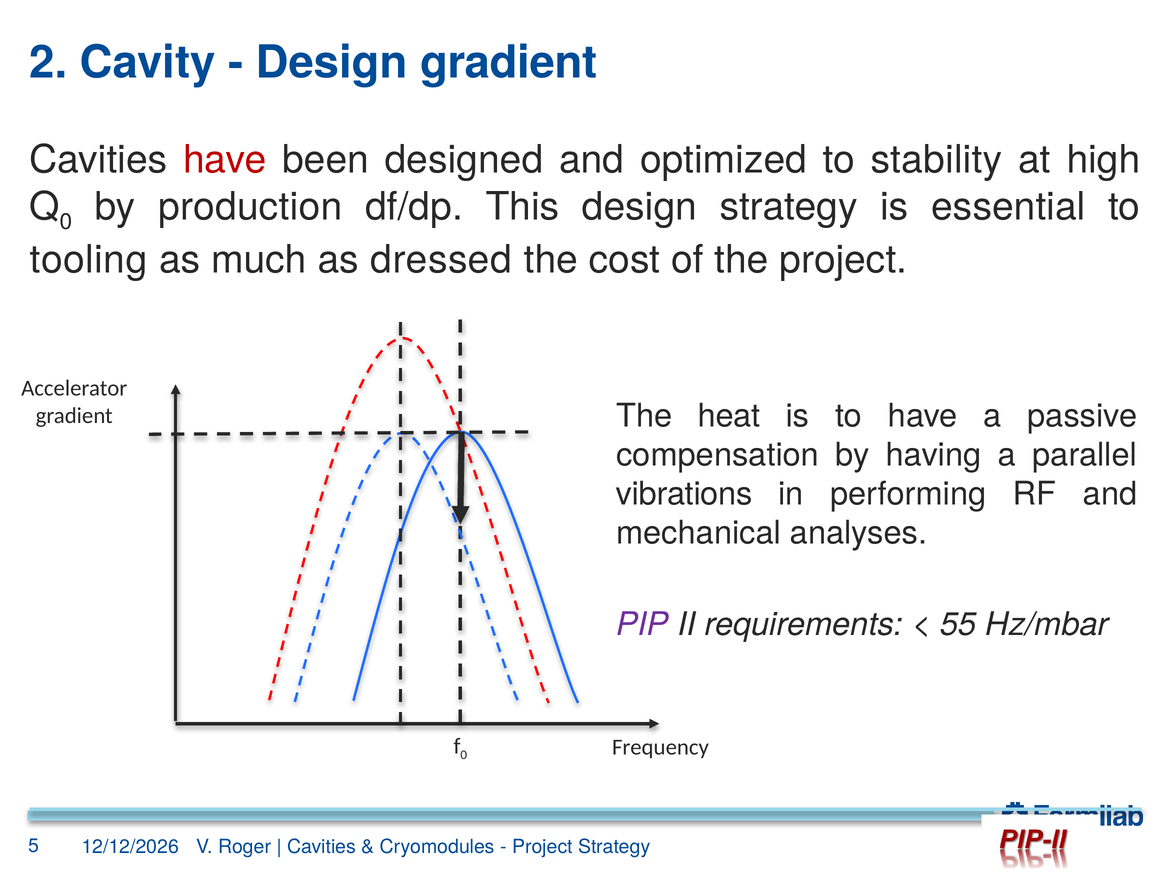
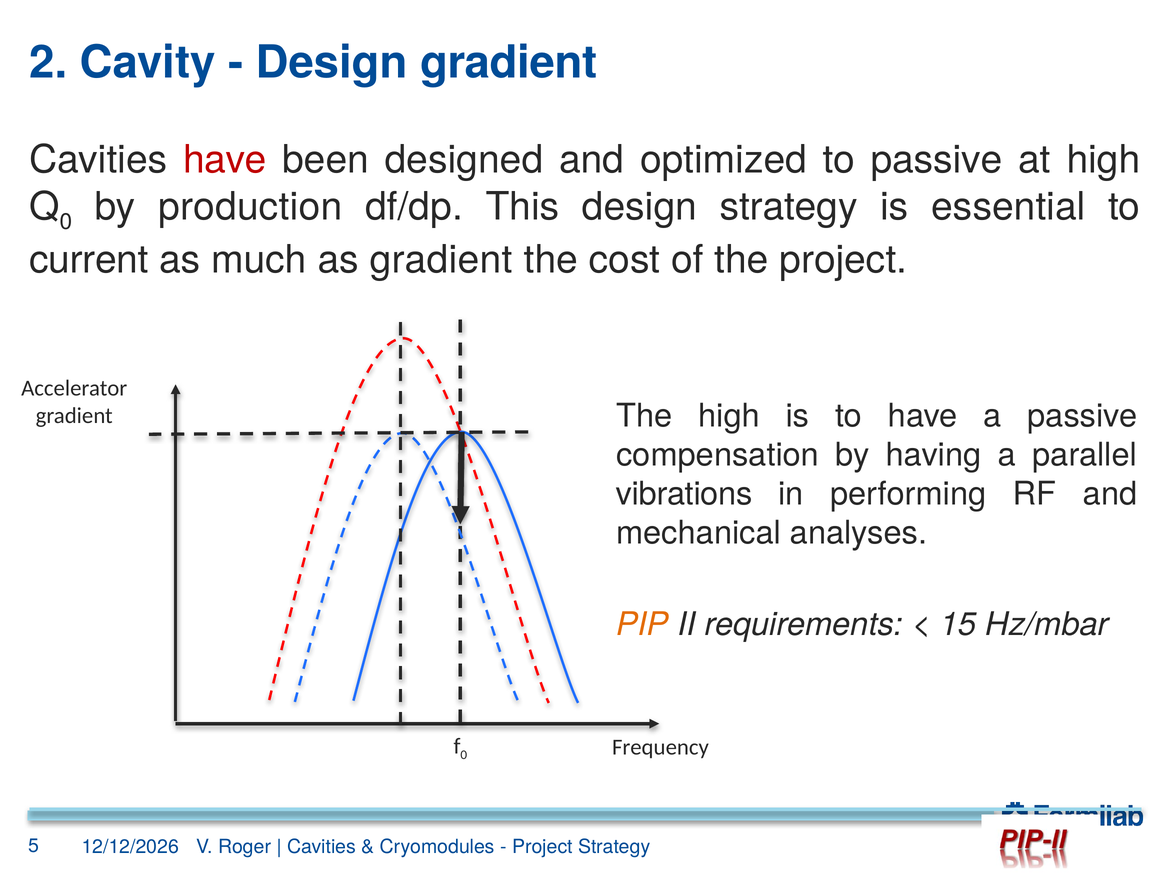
to stability: stability -> passive (937, 160)
tooling: tooling -> current (89, 260)
as dressed: dressed -> gradient (441, 260)
The heat: heat -> high (729, 416)
PIP colour: purple -> orange (642, 624)
55: 55 -> 15 (958, 624)
